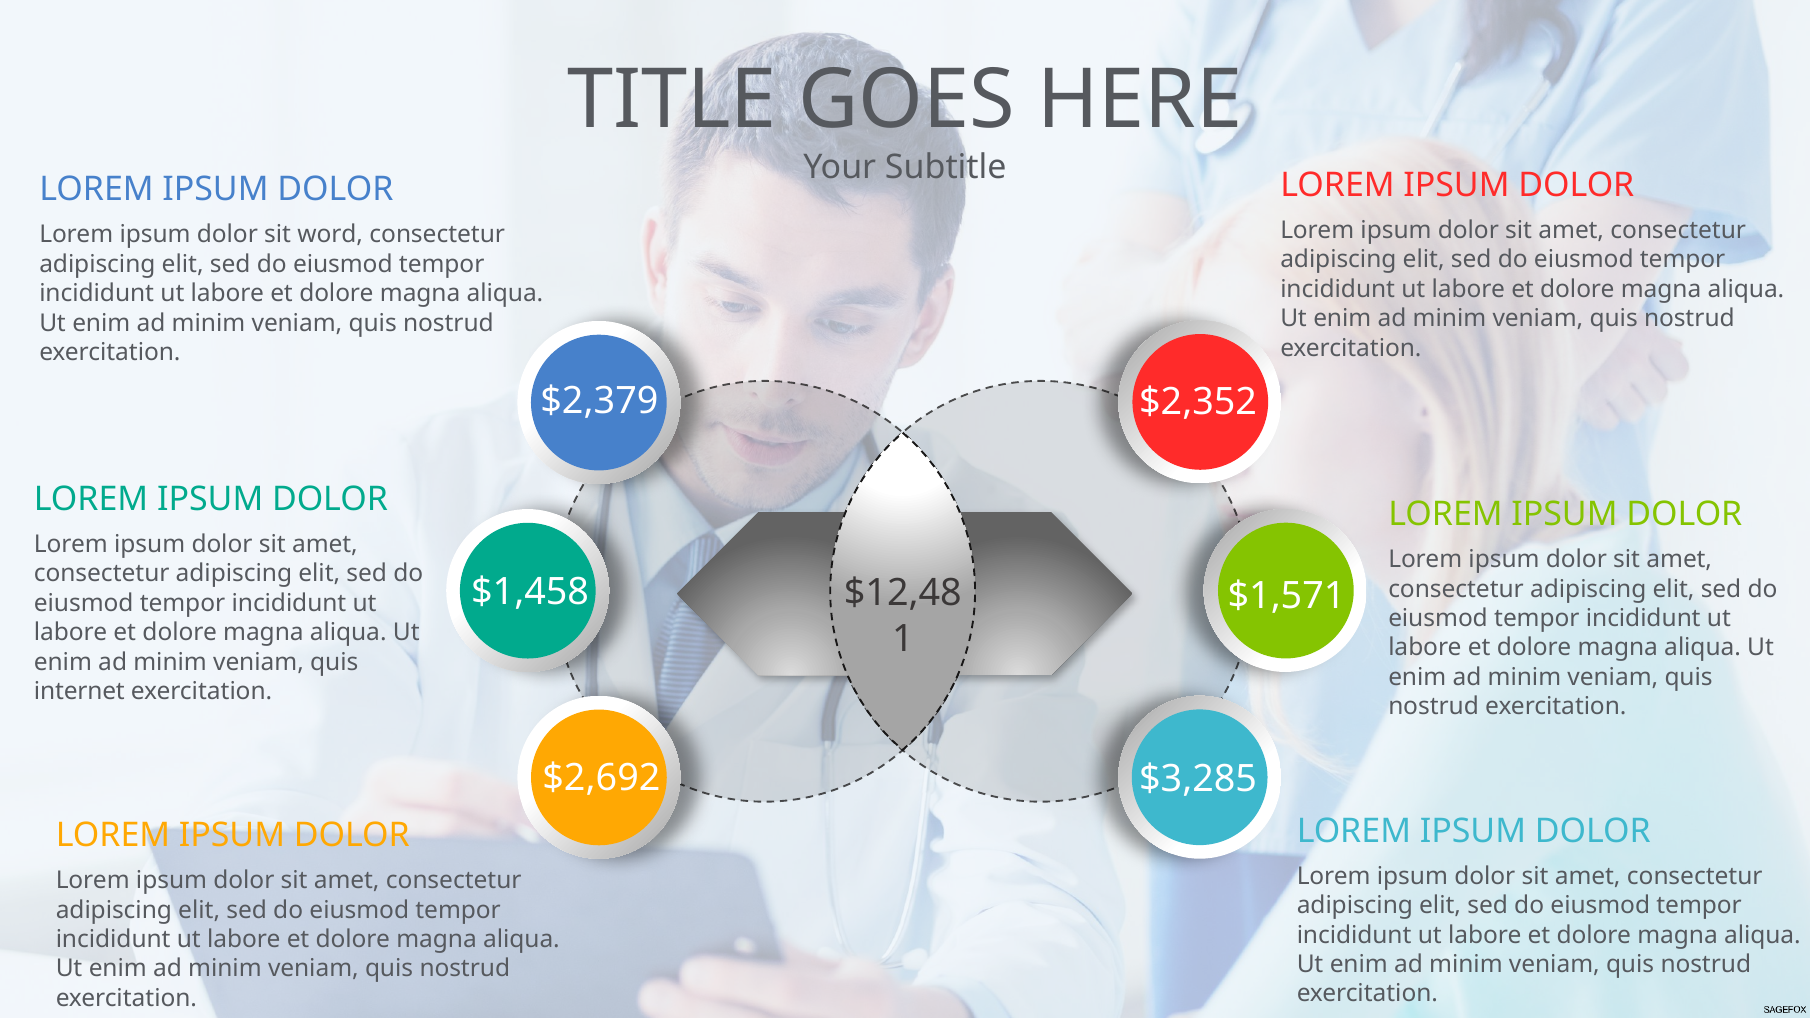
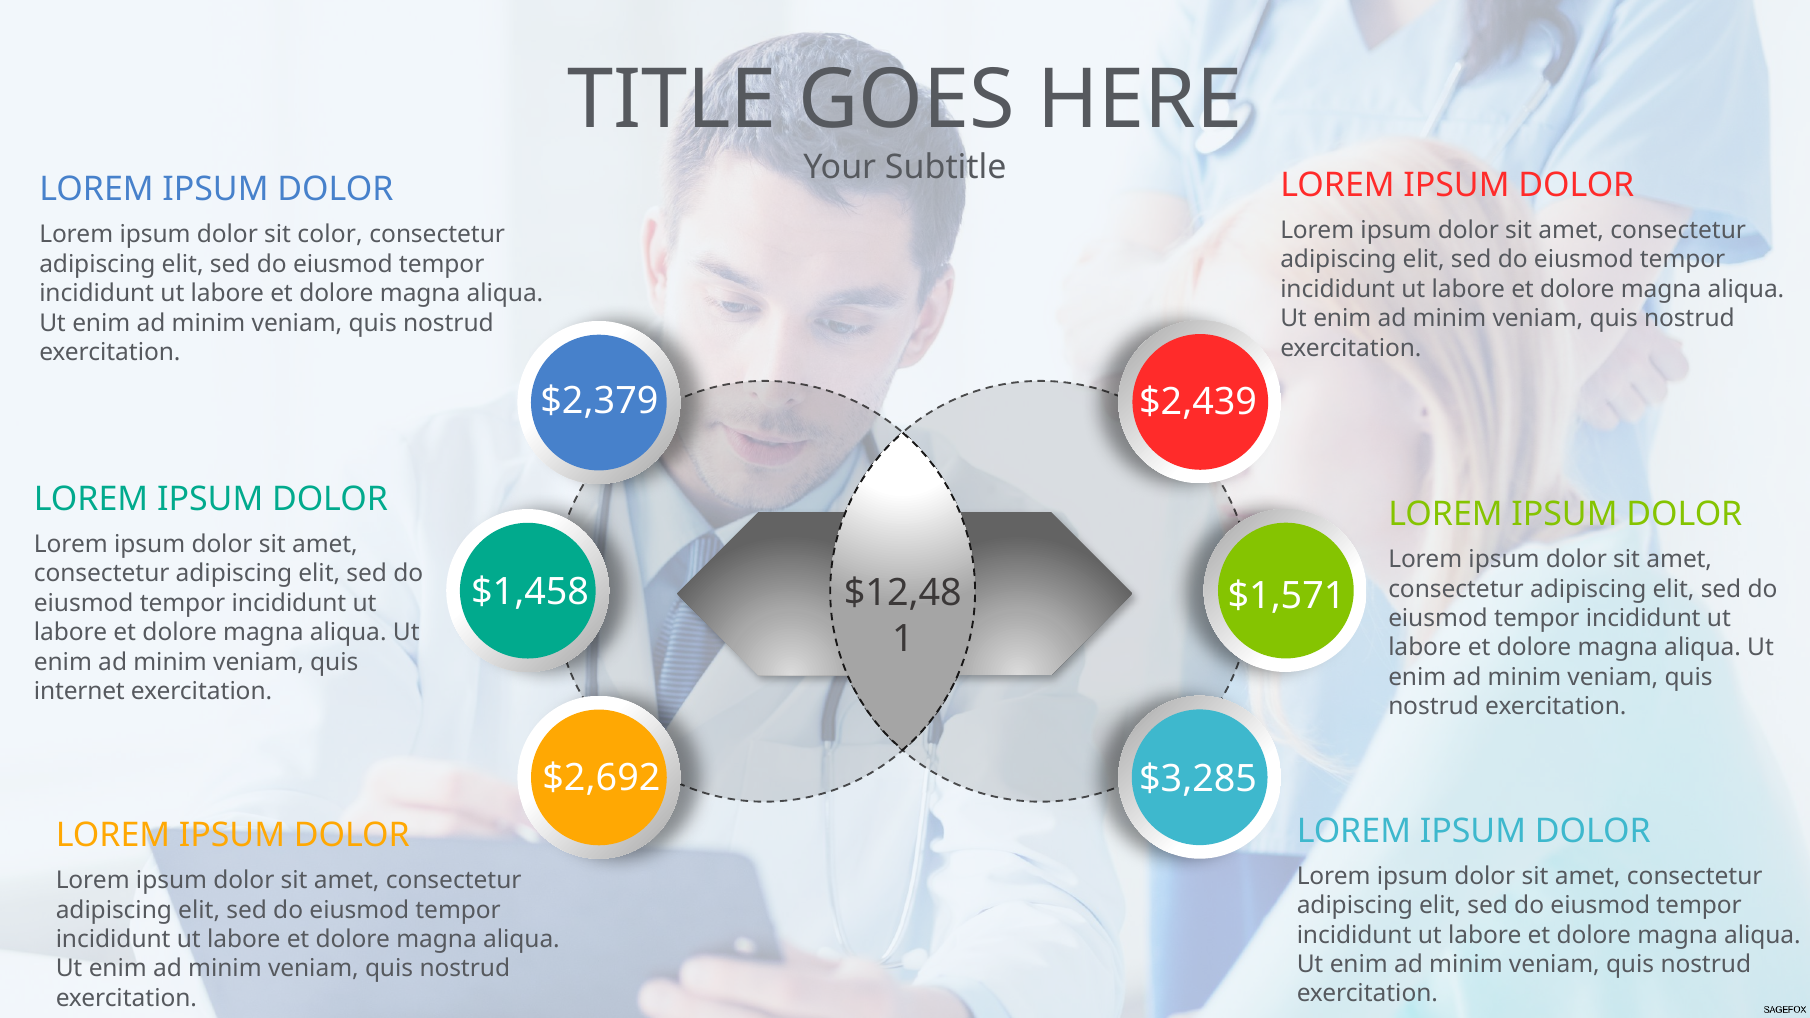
word: word -> color (330, 235)
$2,352: $2,352 -> $2,439 (1198, 402)
